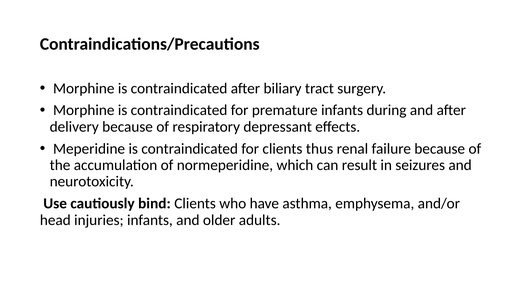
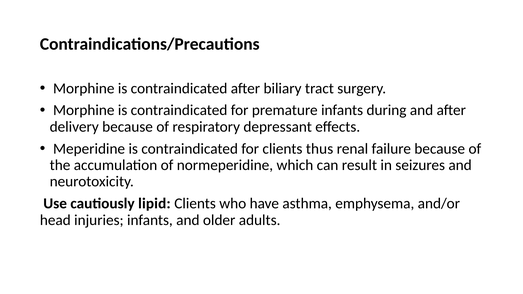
bind: bind -> lipid (154, 204)
